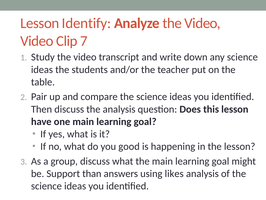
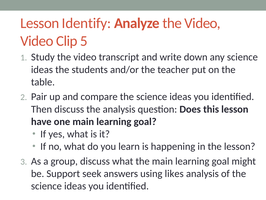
7: 7 -> 5 (84, 41)
good: good -> learn (129, 146)
than: than -> seek (92, 173)
